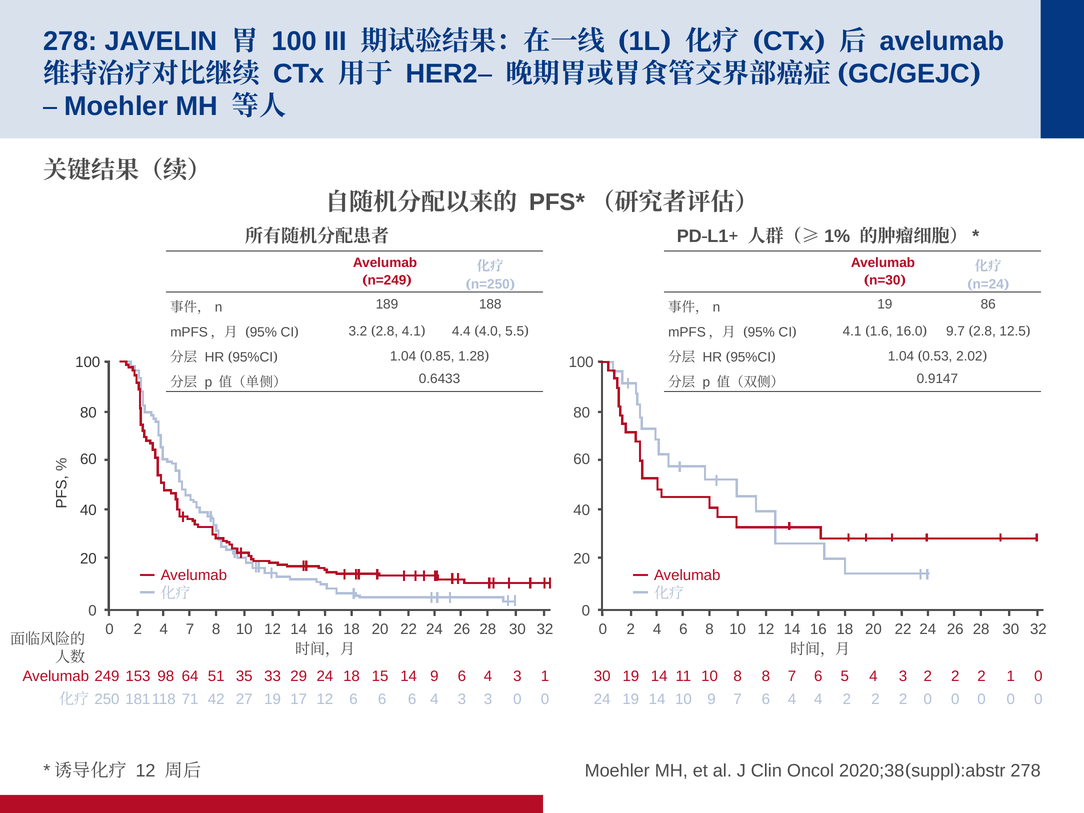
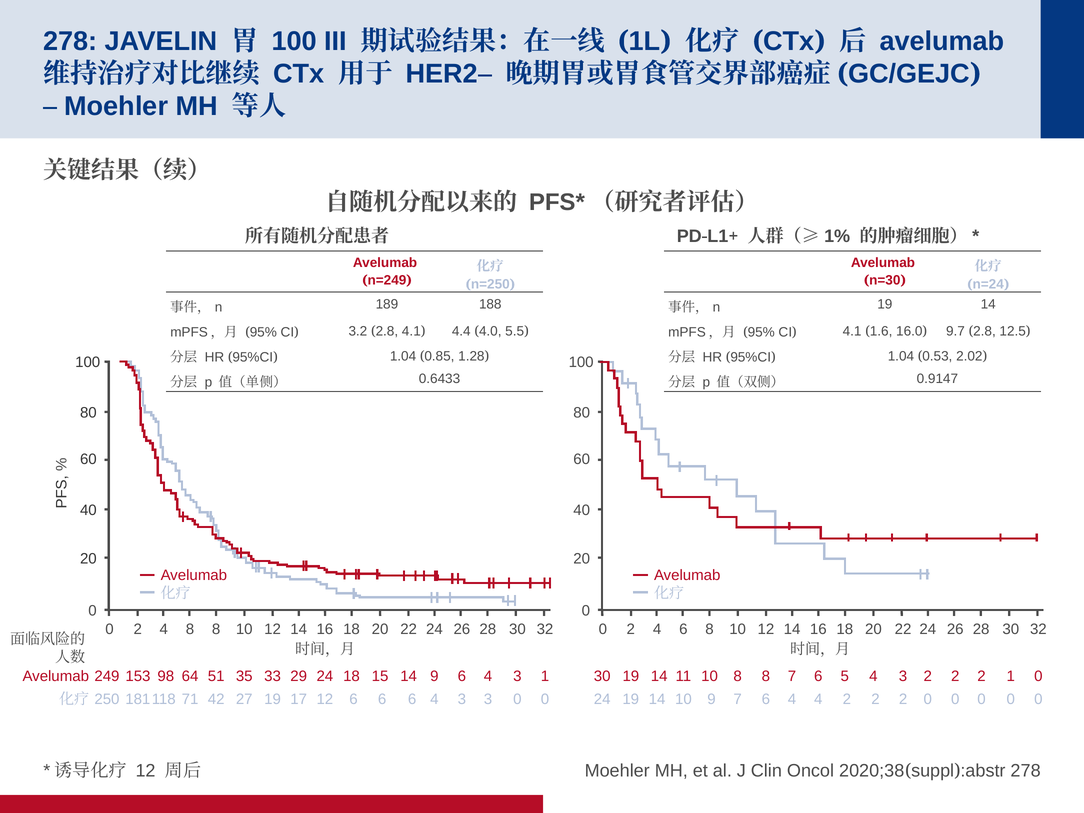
86: 86 -> 14 (988, 304)
4 7: 7 -> 8 (190, 629)
